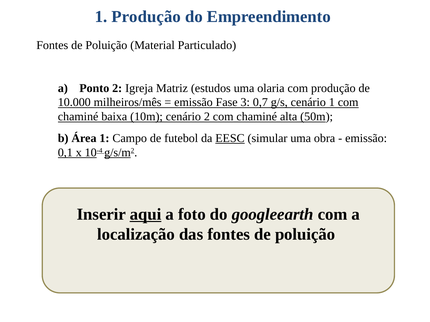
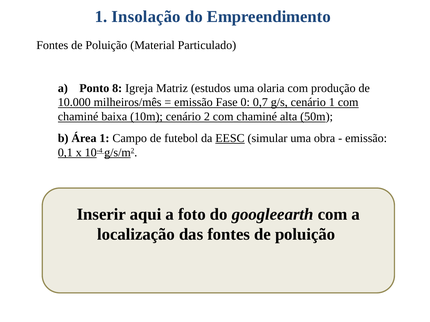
1 Produção: Produção -> Insolação (146, 17)
Ponto 2: 2 -> 8 (117, 88)
3: 3 -> 0 (245, 103)
aqui underline: present -> none (146, 215)
